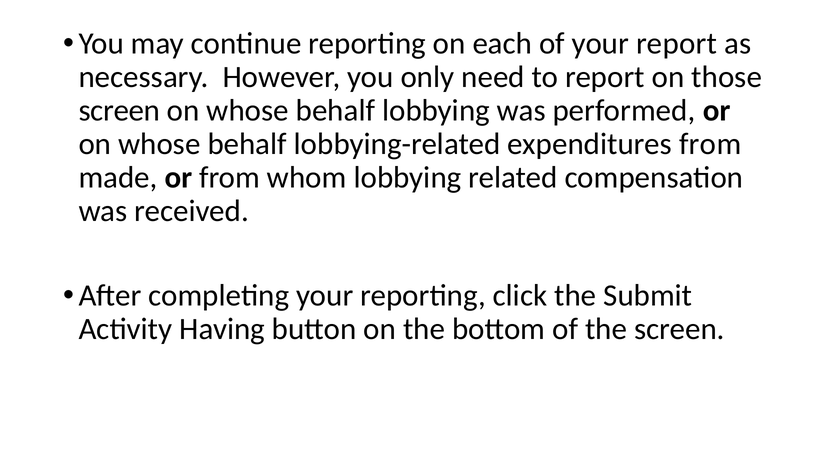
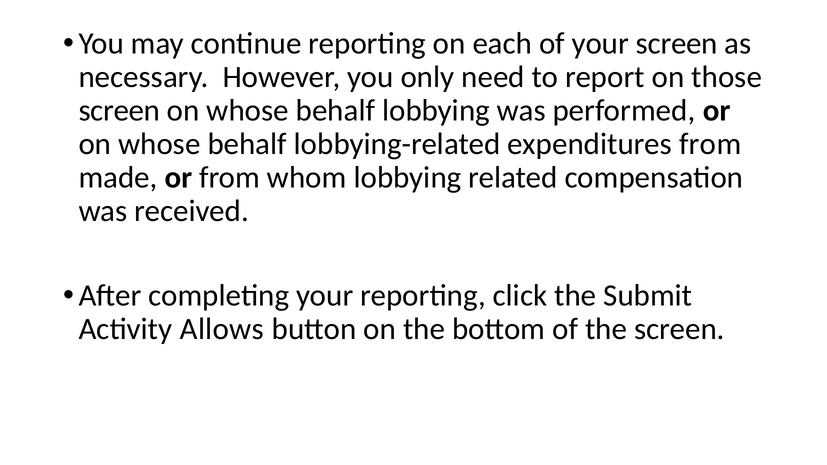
your report: report -> screen (677, 44)
Having: Having -> Allows (222, 329)
